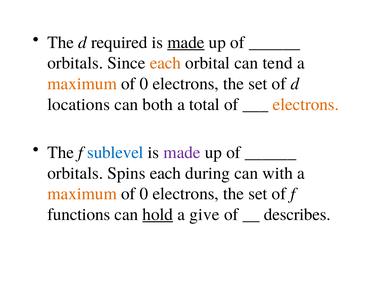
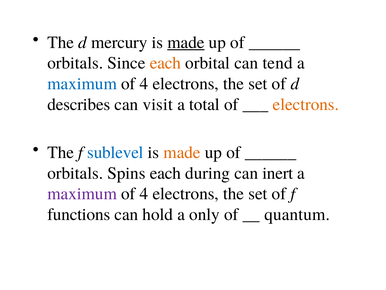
required: required -> mercury (119, 42)
maximum colour: orange -> blue (82, 84)
0: 0 -> 4 (144, 84)
locations: locations -> describes (79, 104)
both: both -> visit (158, 104)
made colour: purple -> orange (182, 152)
with: with -> inert (278, 173)
maximum colour: orange -> purple (82, 193)
0: 0 -> 4 (144, 193)
hold underline: present -> none (158, 214)
give: give -> only (204, 214)
describes: describes -> quantum (297, 214)
